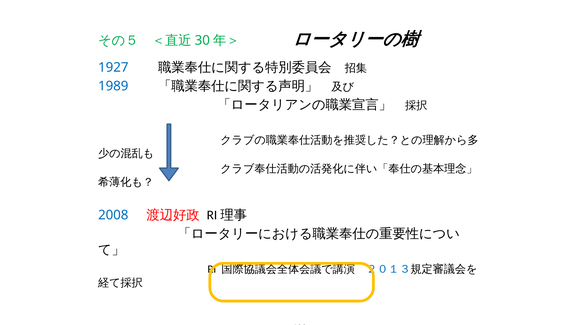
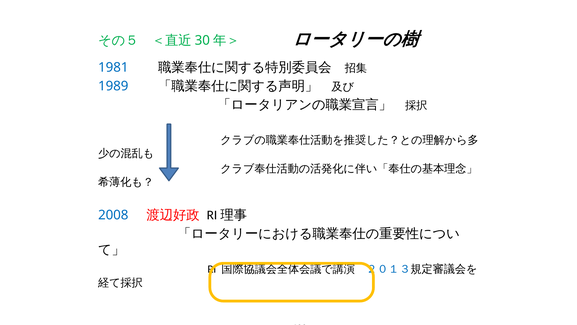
1927: 1927 -> 1981 (113, 67)
